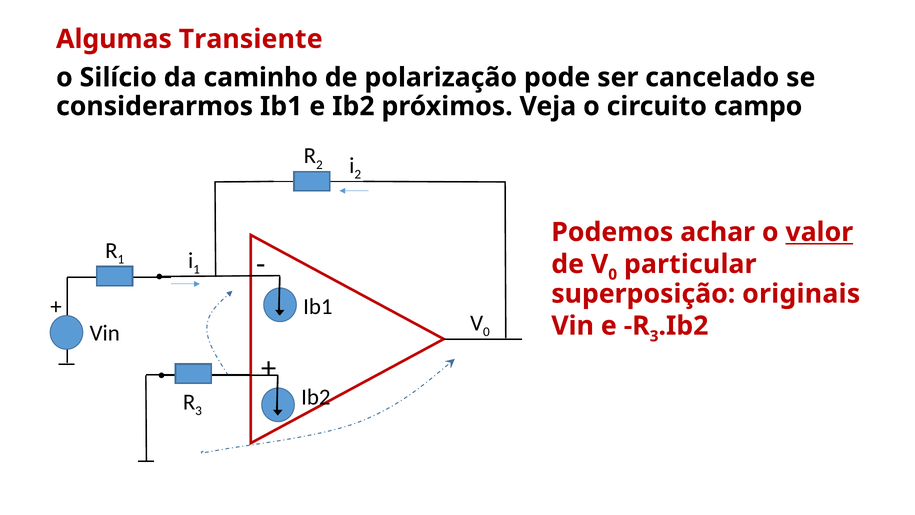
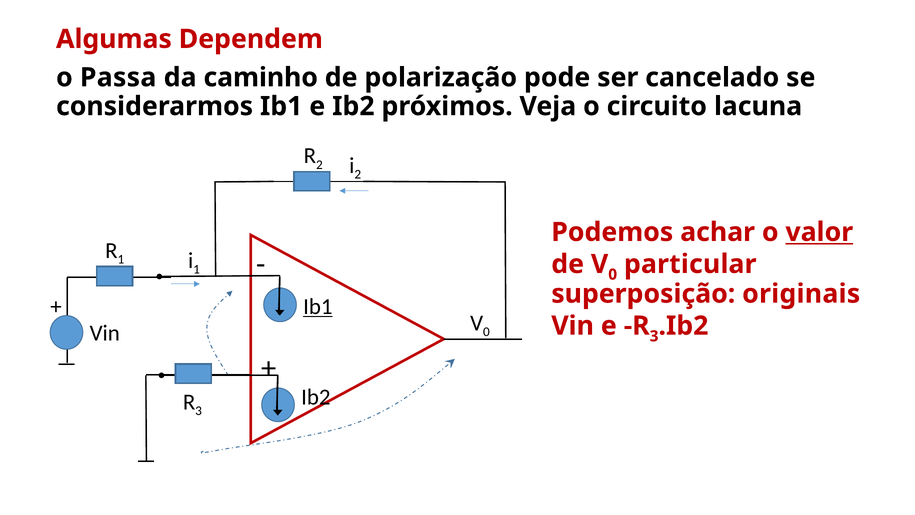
Transiente: Transiente -> Dependem (251, 39)
Silício: Silício -> Passa (118, 77)
campo: campo -> lacuna (758, 106)
Ib1 underline: none -> present (318, 306)
